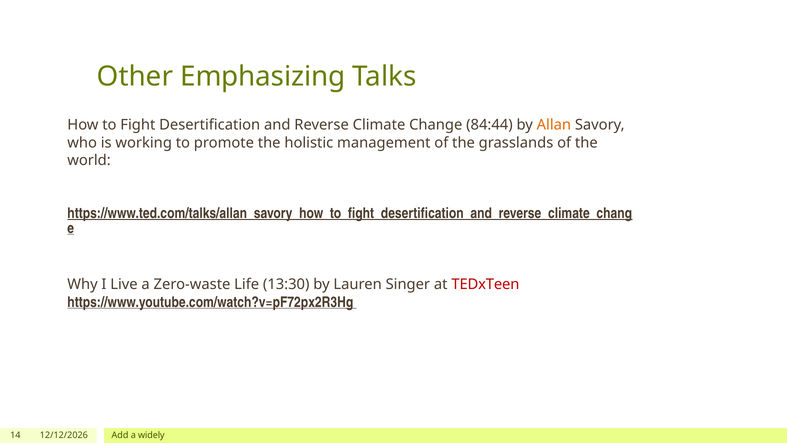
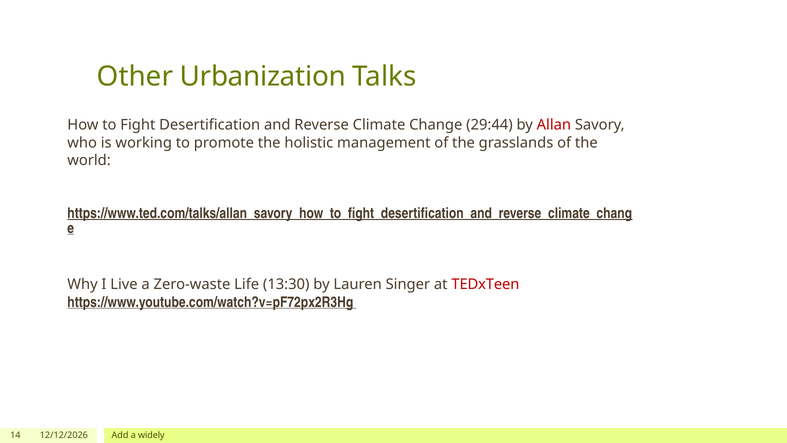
Emphasizing: Emphasizing -> Urbanization (263, 76)
84:44: 84:44 -> 29:44 (489, 125)
Allan colour: orange -> red (554, 125)
